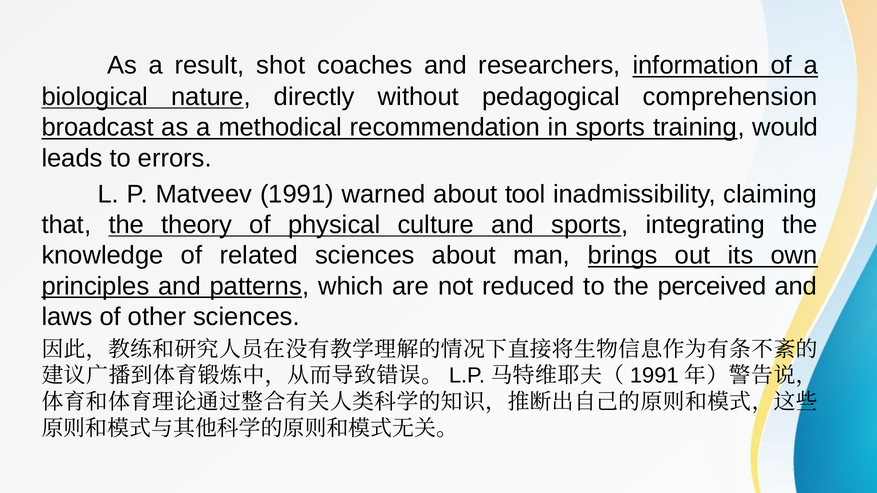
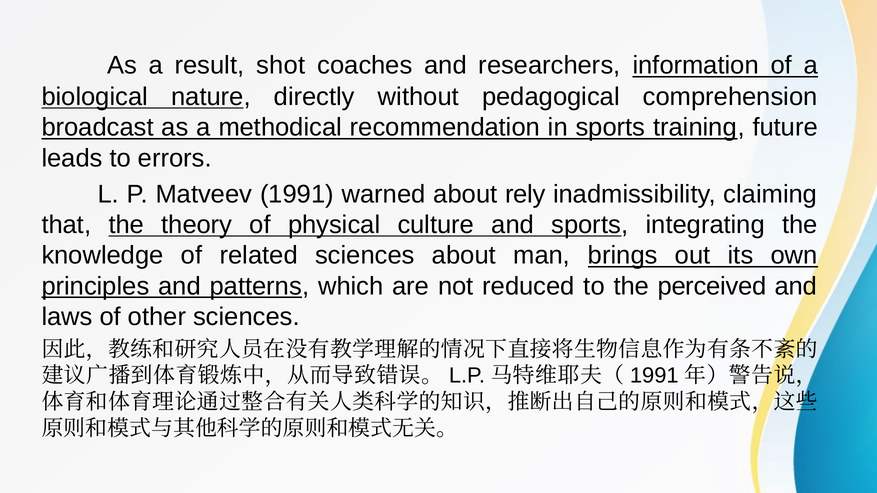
would: would -> future (785, 128)
tool: tool -> rely (525, 194)
